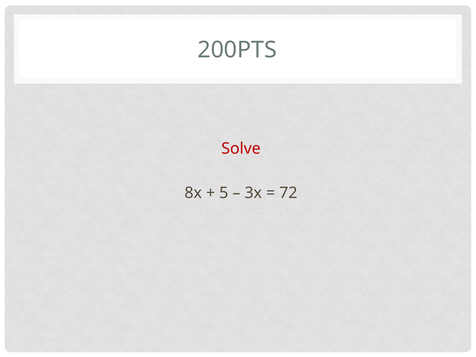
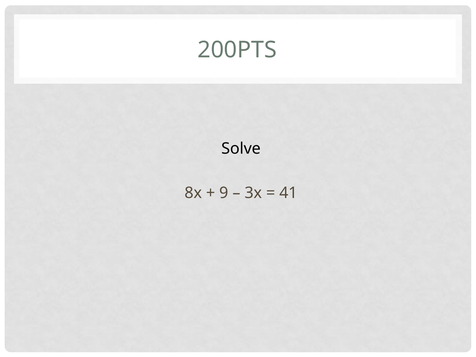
Solve colour: red -> black (241, 149)
5: 5 -> 9 (224, 193)
72: 72 -> 41 (288, 193)
